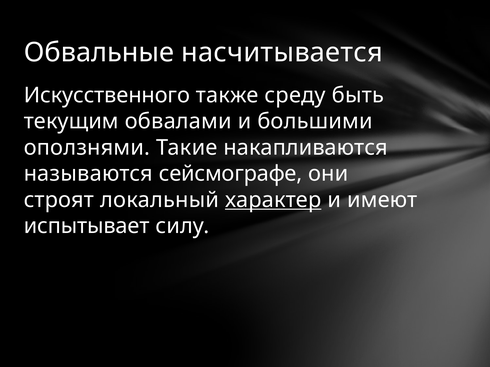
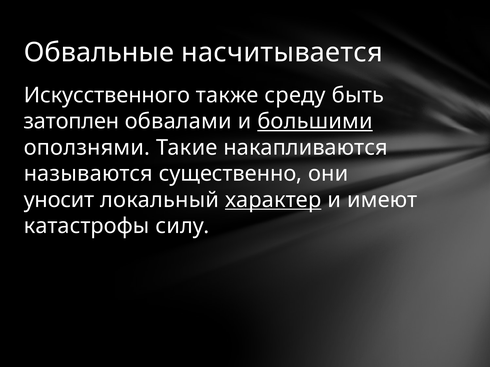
текущим: текущим -> затоплен (71, 122)
большими underline: none -> present (315, 122)
сейсмографе: сейсмографе -> существенно (230, 174)
строят: строят -> уносит (59, 200)
испытывает: испытывает -> катастрофы (87, 226)
